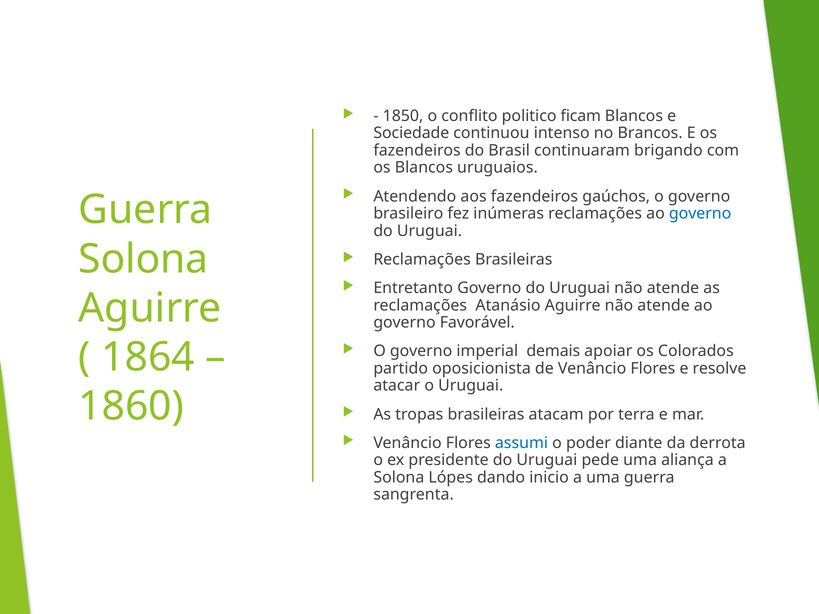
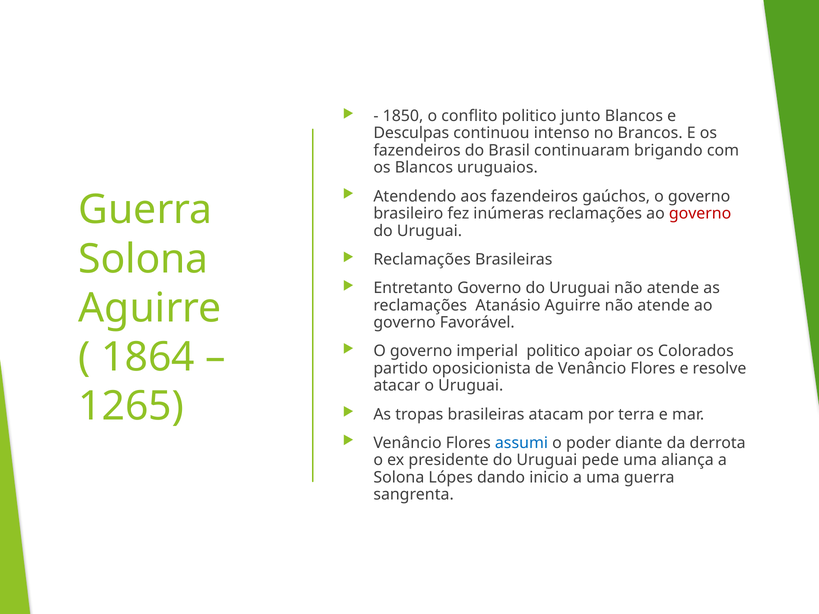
ficam: ficam -> junto (581, 116)
Sociedade: Sociedade -> Desculpas (411, 133)
governo colour: blue -> red (700, 214)
imperial demais: demais -> politico (553, 351)
1860: 1860 -> 1265 (131, 407)
